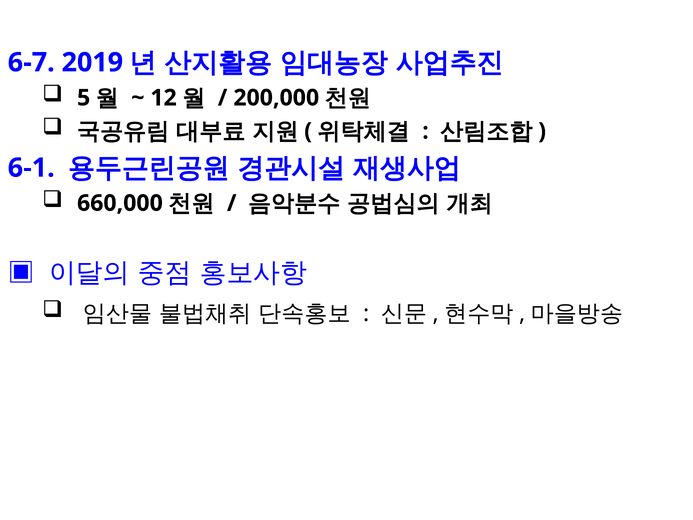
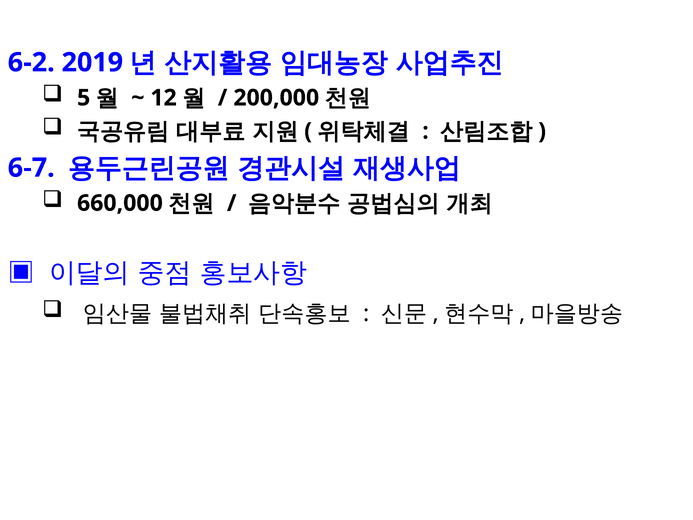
6-7: 6-7 -> 6-2 (31, 62)
6-1: 6-1 -> 6-7 (31, 168)
